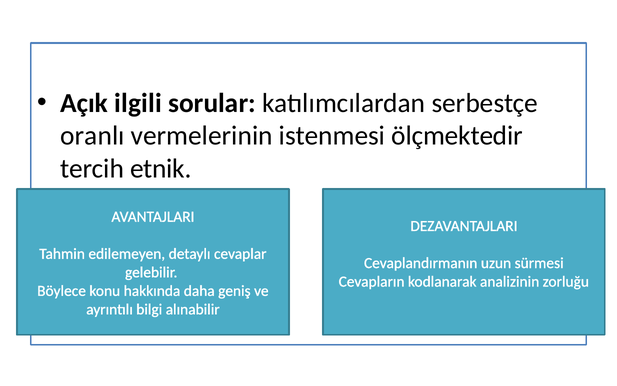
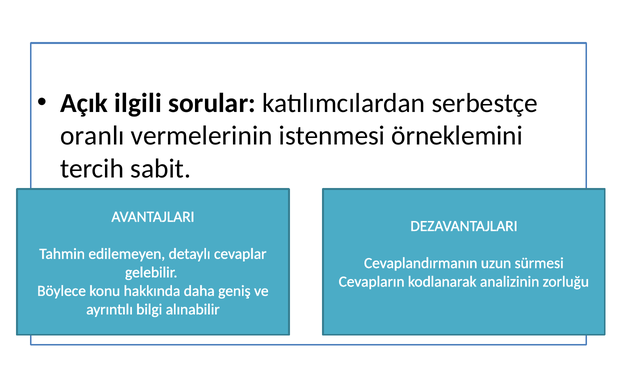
ölçmektedir: ölçmektedir -> örneklemini (457, 136)
etnik: etnik -> sabit (161, 169)
